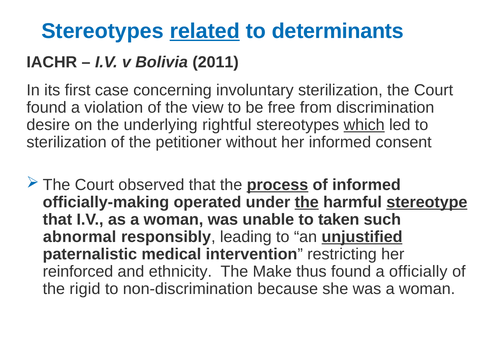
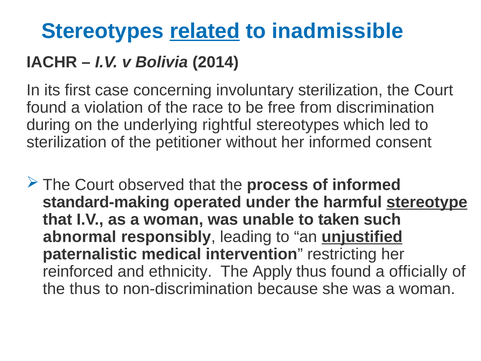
determinants: determinants -> inadmissible (338, 31)
2011: 2011 -> 2014 (216, 62)
view: view -> race (208, 108)
desire: desire -> during (48, 125)
which underline: present -> none (364, 125)
process underline: present -> none (277, 185)
officially-making: officially-making -> standard-making (106, 202)
the underline: present -> none (307, 202)
Make: Make -> Apply (272, 271)
the rigid: rigid -> thus (85, 289)
